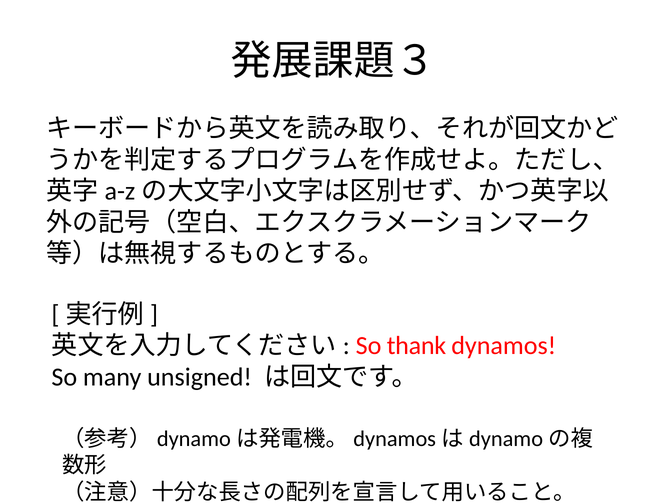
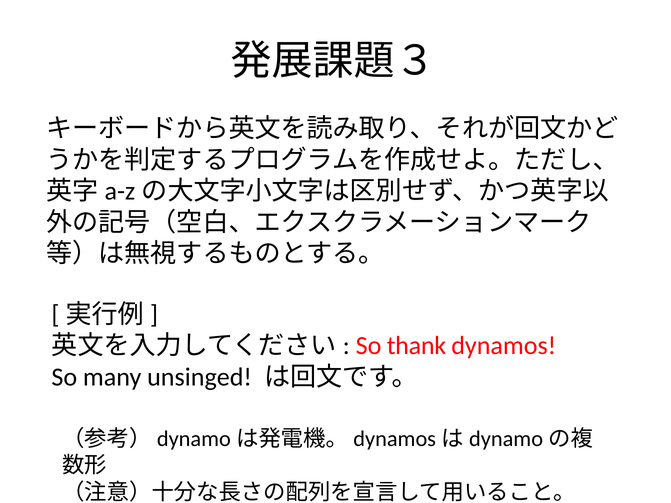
unsigned: unsigned -> unsinged (200, 377)
